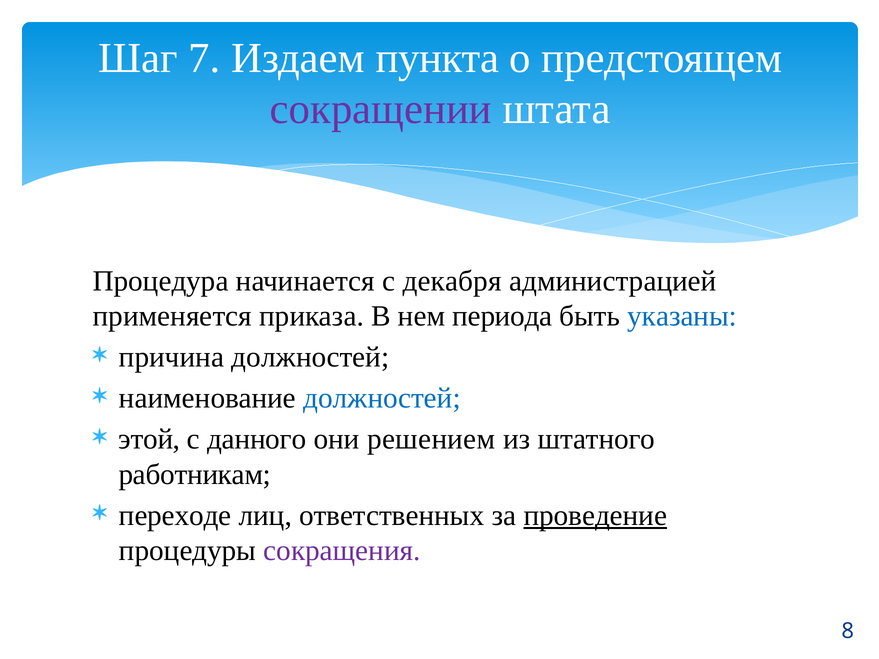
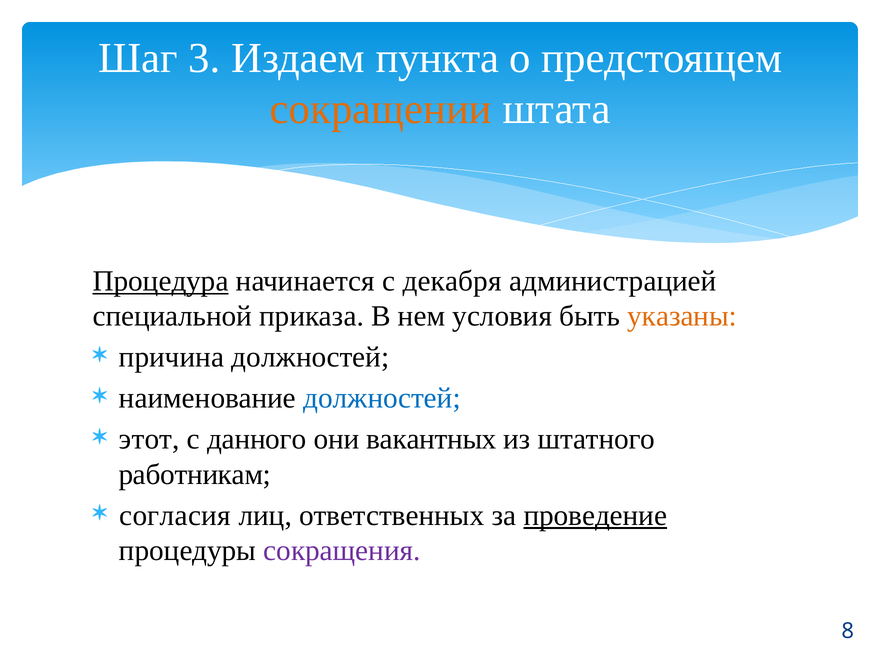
7: 7 -> 3 (204, 58)
сокращении colour: purple -> orange (381, 109)
Процедура underline: none -> present (161, 281)
применяется: применяется -> специальной (172, 316)
периода: периода -> условия (502, 316)
указаны colour: blue -> orange (682, 316)
этой: этой -> этот (149, 439)
решением: решением -> вакантных (432, 439)
переходе: переходе -> согласия (175, 516)
